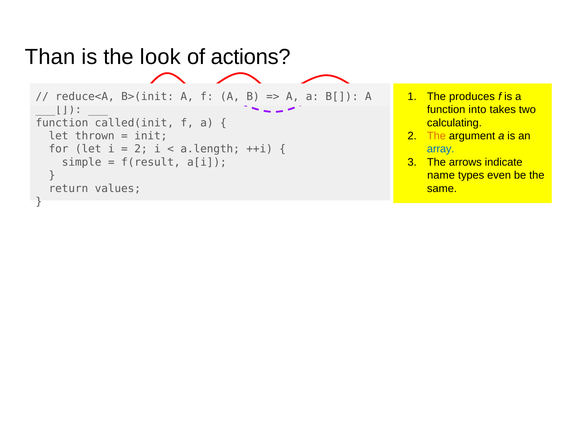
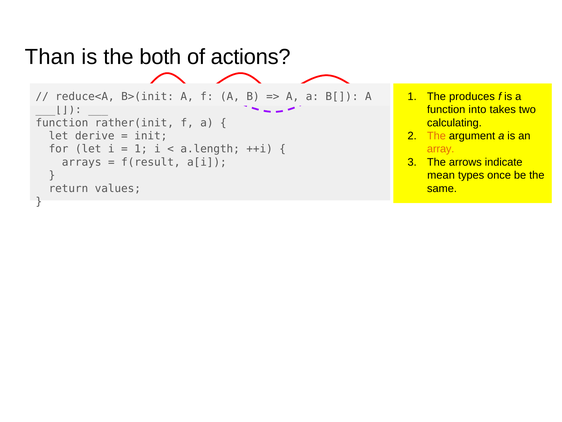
look: look -> both (161, 57)
called(init: called(init -> rather(init (134, 123)
thrown: thrown -> derive (95, 136)
array colour: blue -> orange (441, 149)
2: 2 -> 1 (141, 149)
simple: simple -> arrays (82, 162)
name: name -> mean (441, 175)
even: even -> once (499, 175)
